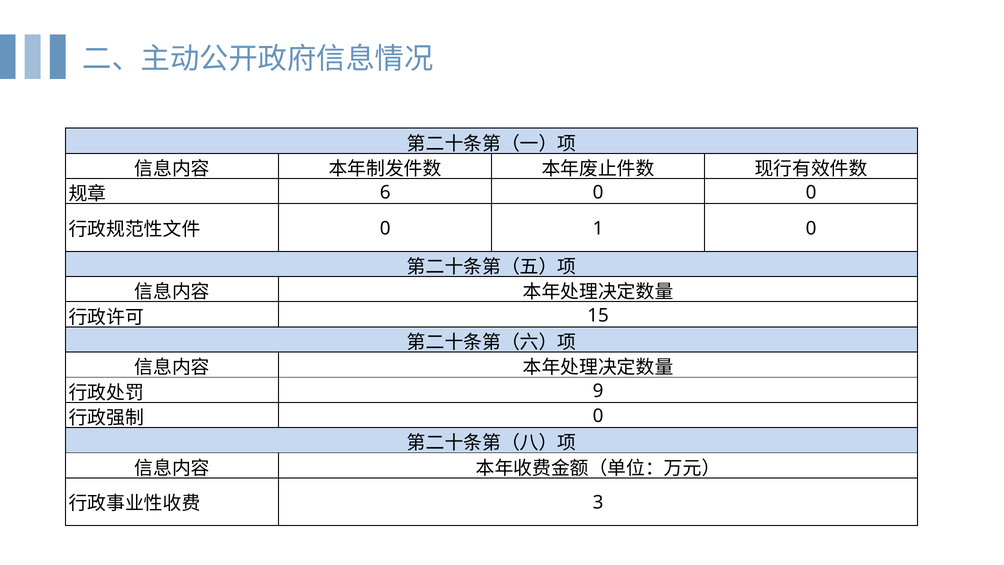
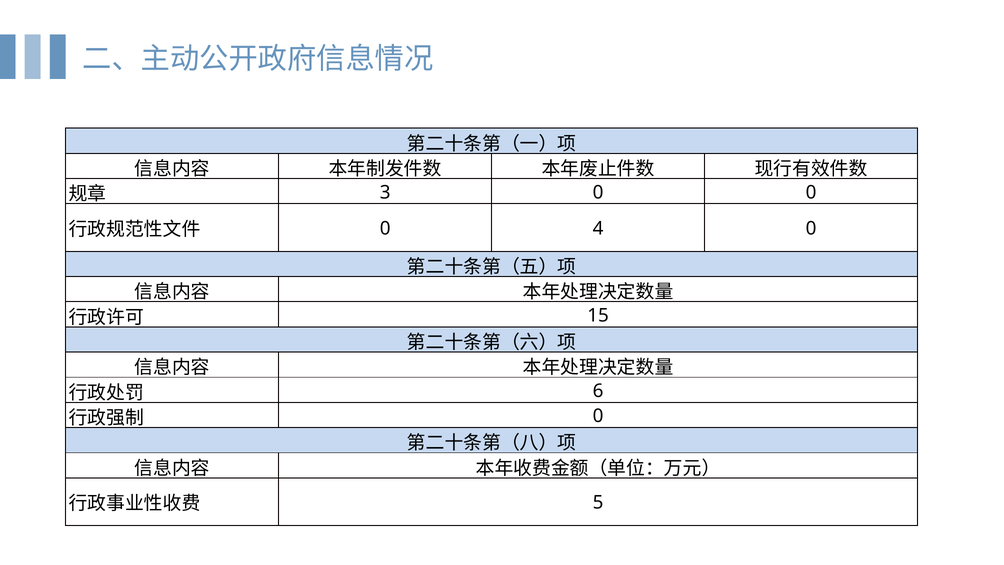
6: 6 -> 3 (385, 192)
1: 1 -> 4 (598, 228)
9: 9 -> 6 (598, 391)
3: 3 -> 5 (598, 502)
